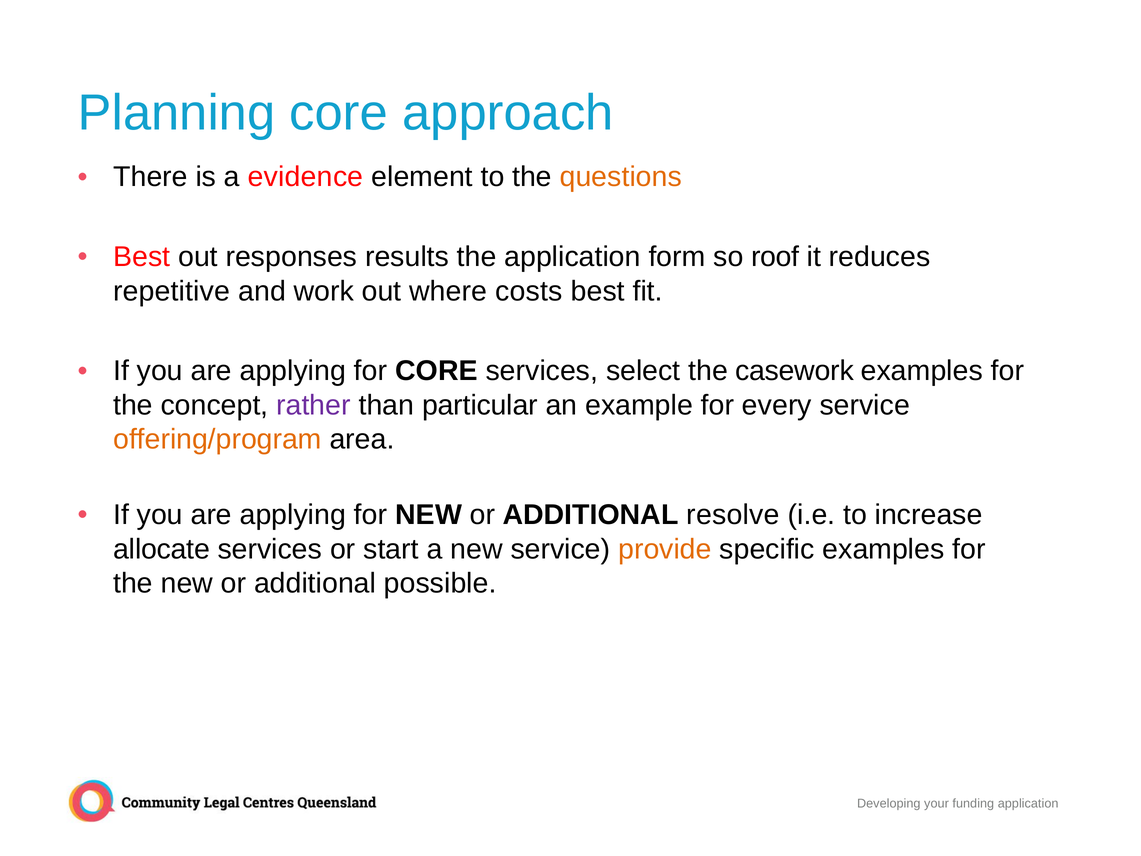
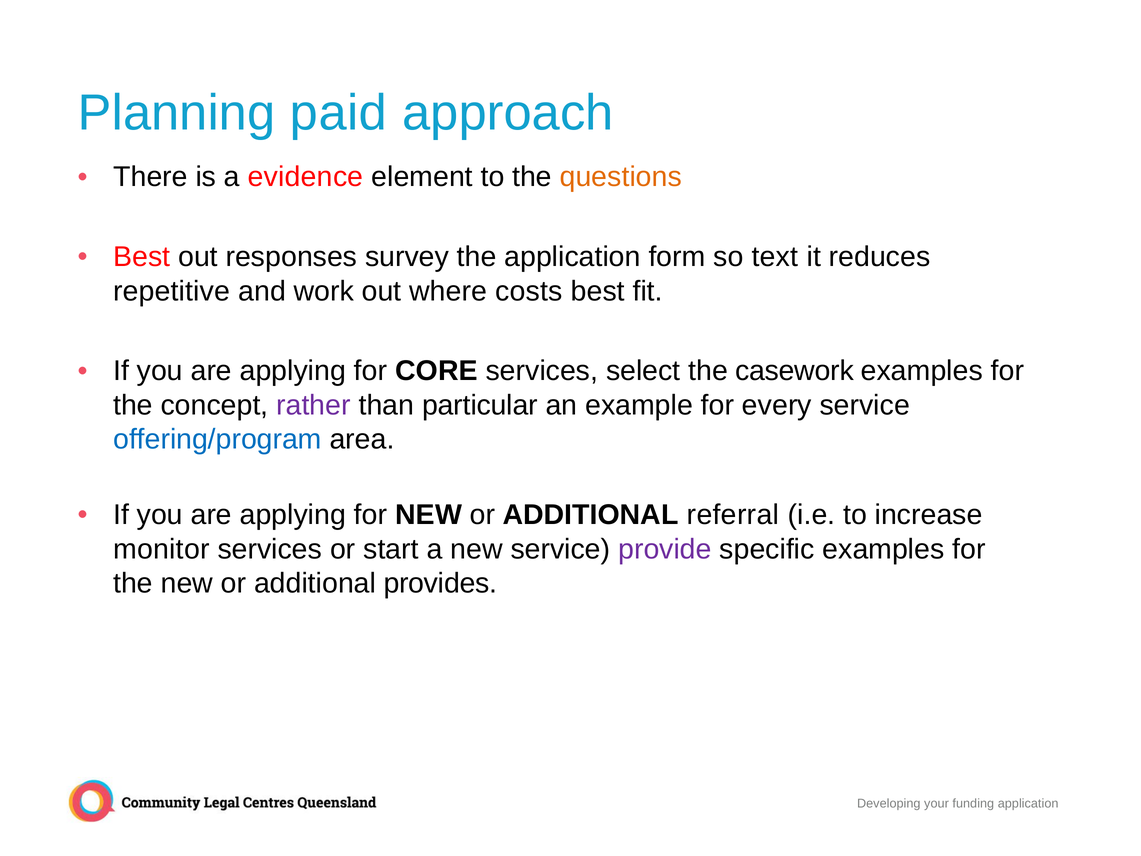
Planning core: core -> paid (338, 113)
results: results -> survey (407, 257)
roof: roof -> text (775, 257)
offering/program colour: orange -> blue (217, 439)
resolve: resolve -> referral (733, 515)
allocate: allocate -> monitor (161, 549)
provide colour: orange -> purple (665, 549)
possible: possible -> provides (440, 583)
